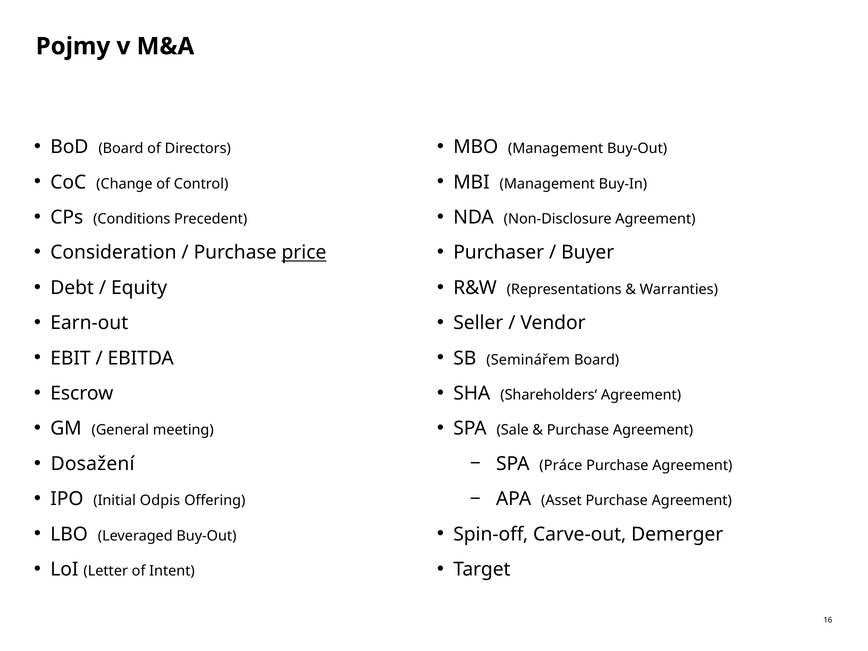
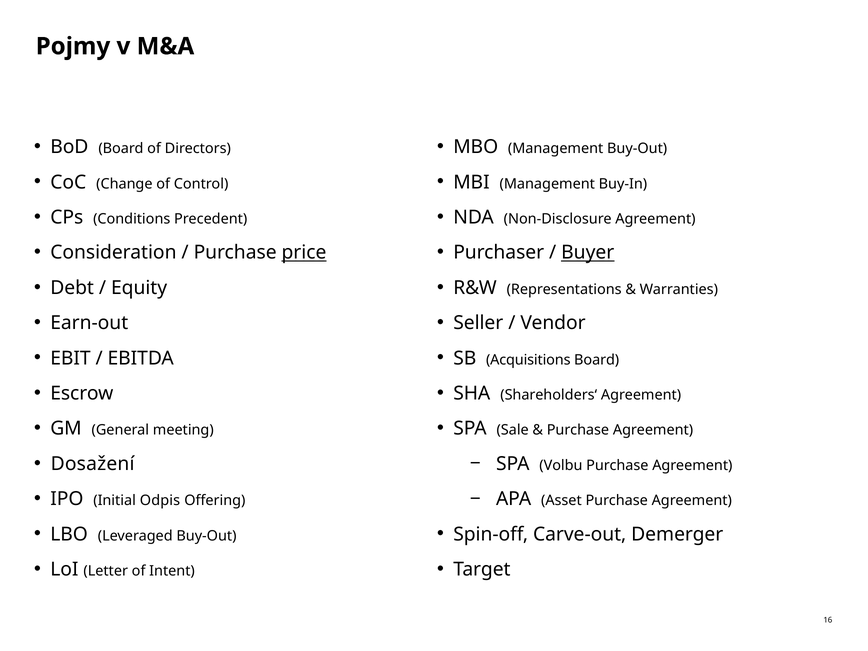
Buyer underline: none -> present (588, 253)
Seminářem: Seminářem -> Acquisitions (528, 360)
Práce: Práce -> Volbu (561, 465)
